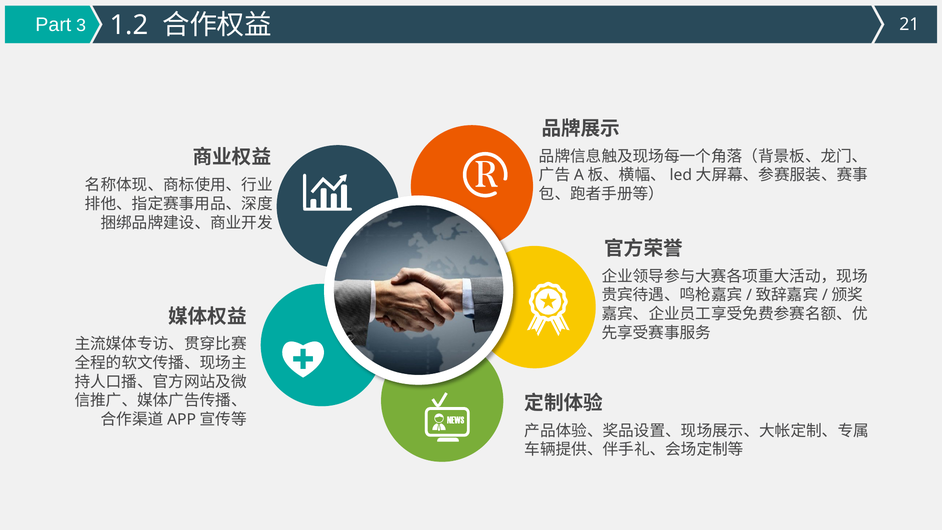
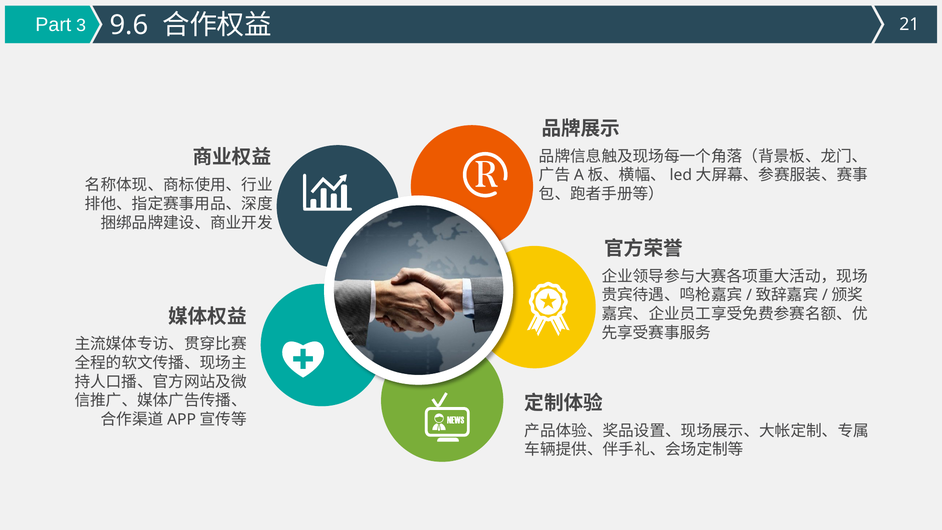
1.2: 1.2 -> 9.6 (129, 25)
